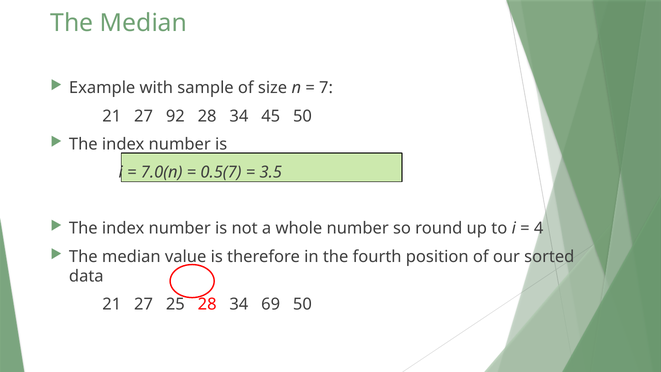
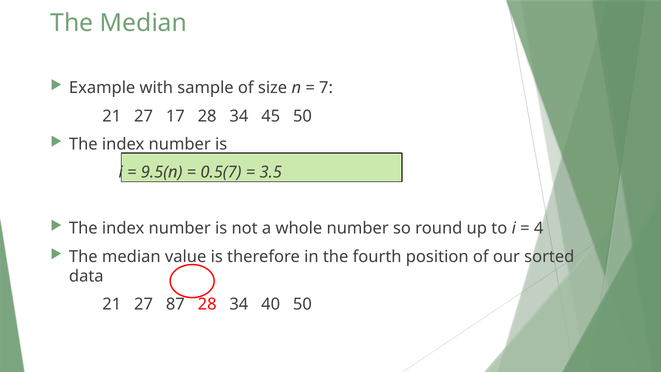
92: 92 -> 17 (175, 116)
7.0(n: 7.0(n -> 9.5(n (162, 172)
25: 25 -> 87 (175, 304)
69: 69 -> 40 (271, 304)
